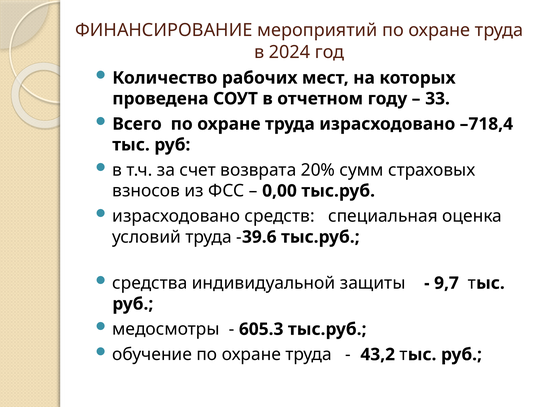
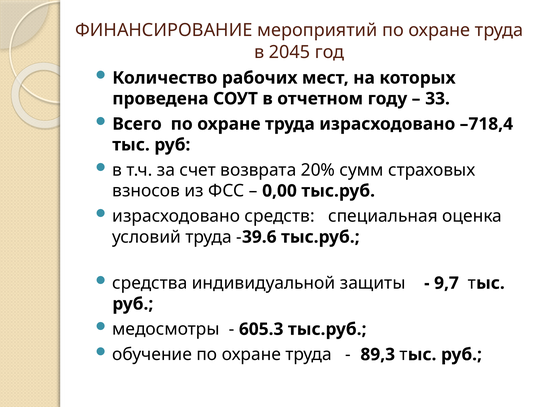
2024: 2024 -> 2045 (290, 52)
43,2: 43,2 -> 89,3 (378, 355)
